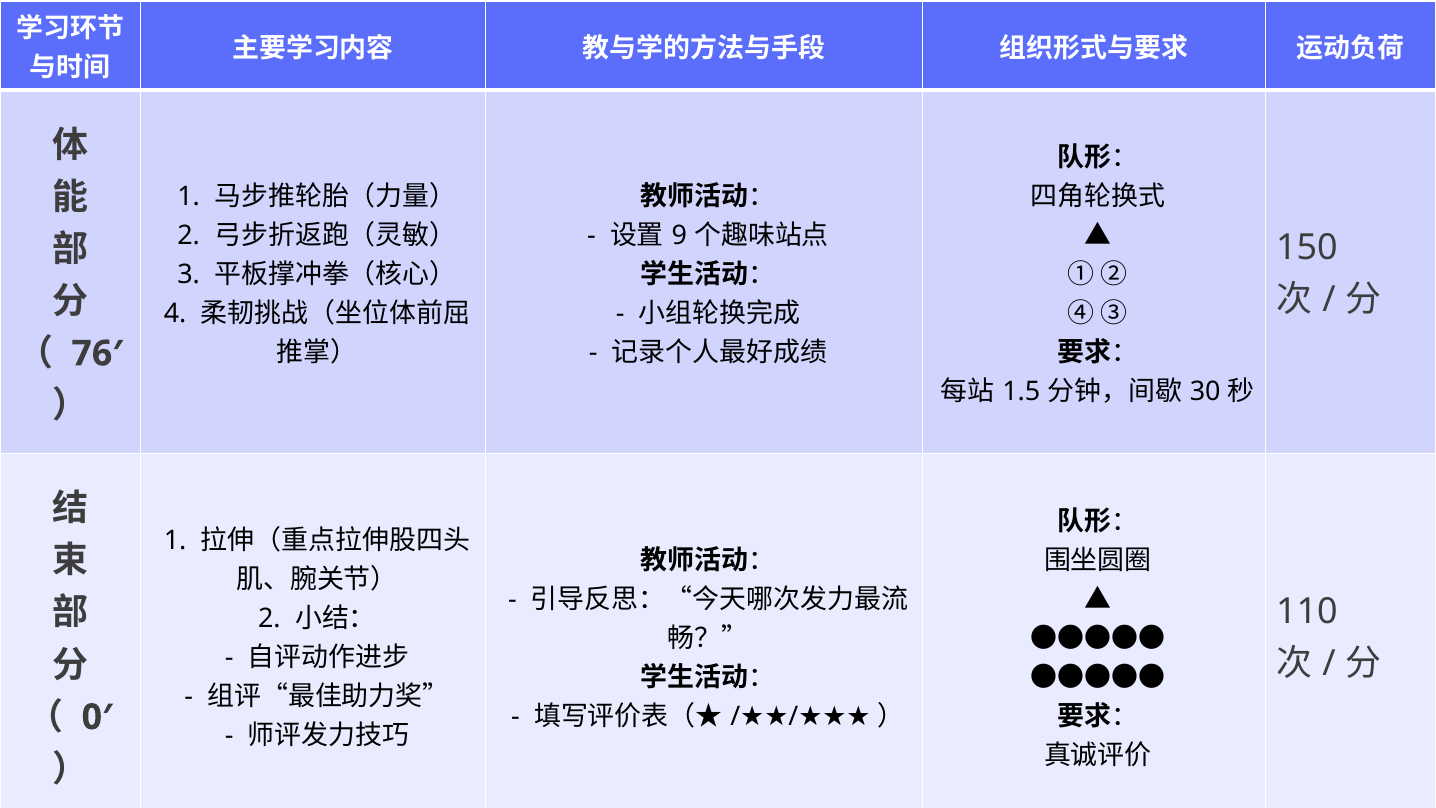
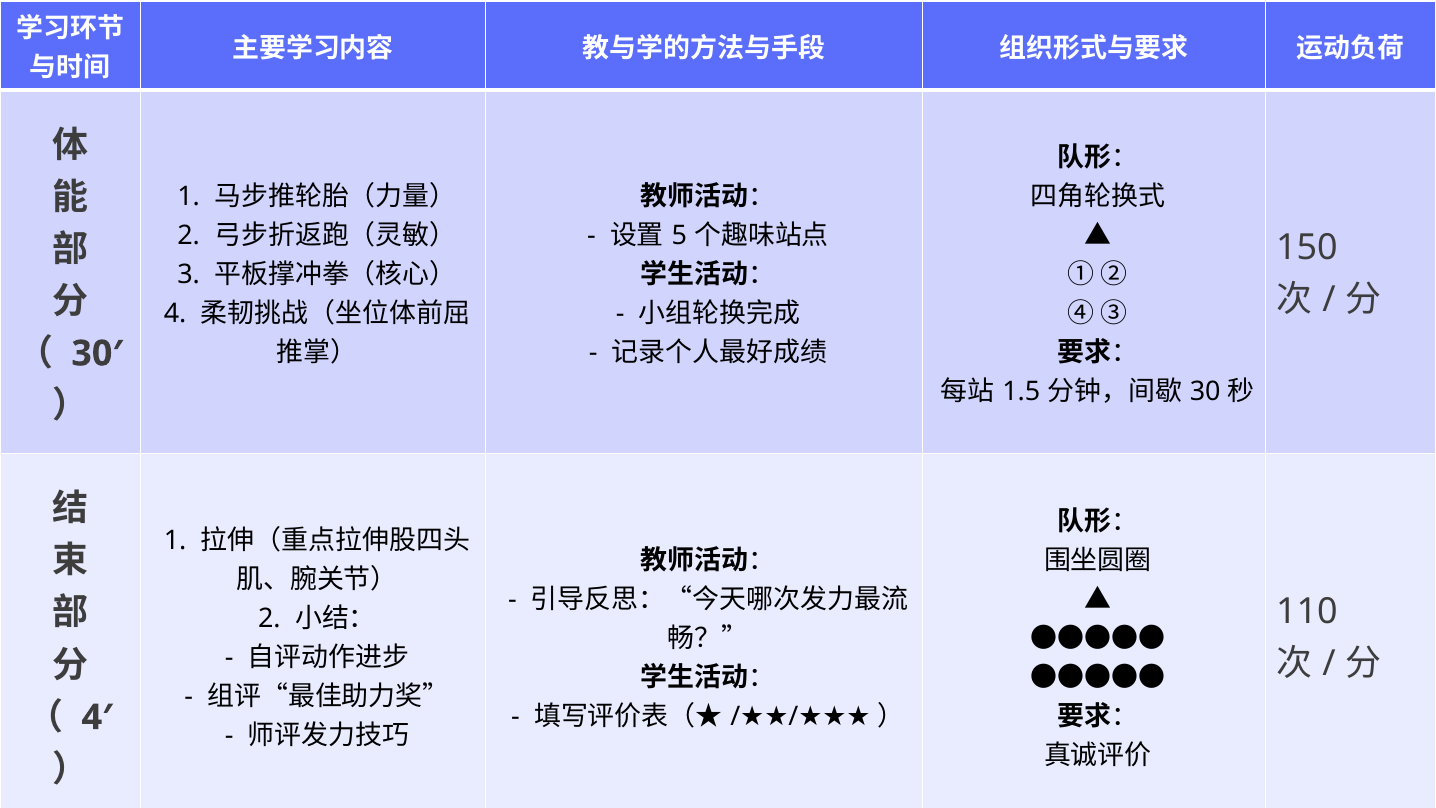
9: 9 -> 5 (679, 235)
76′: 76′ -> 30′ (97, 353)
0′: 0′ -> 4′ (97, 717)
